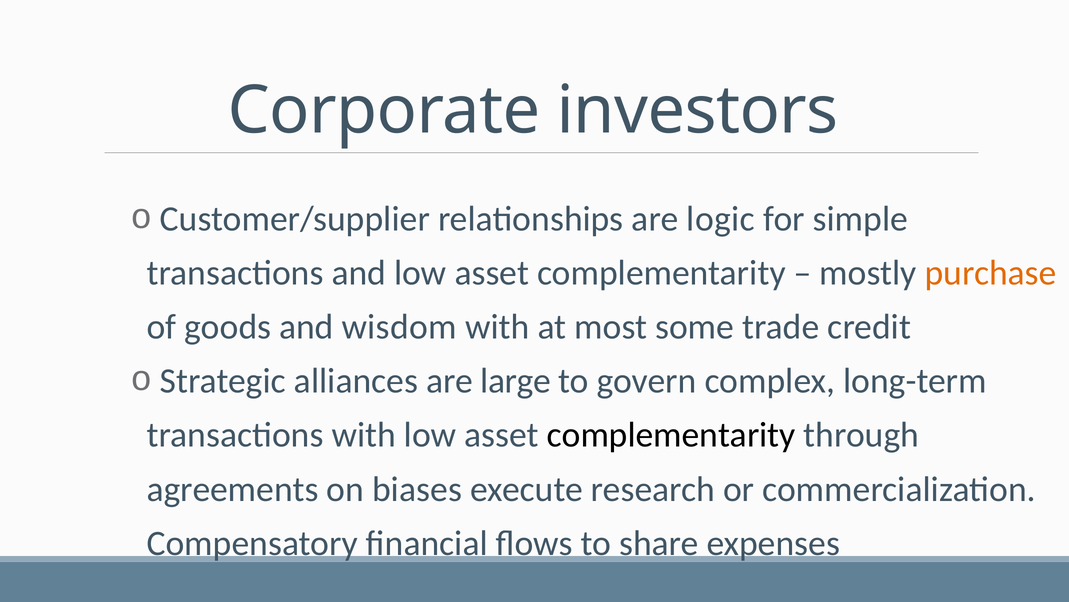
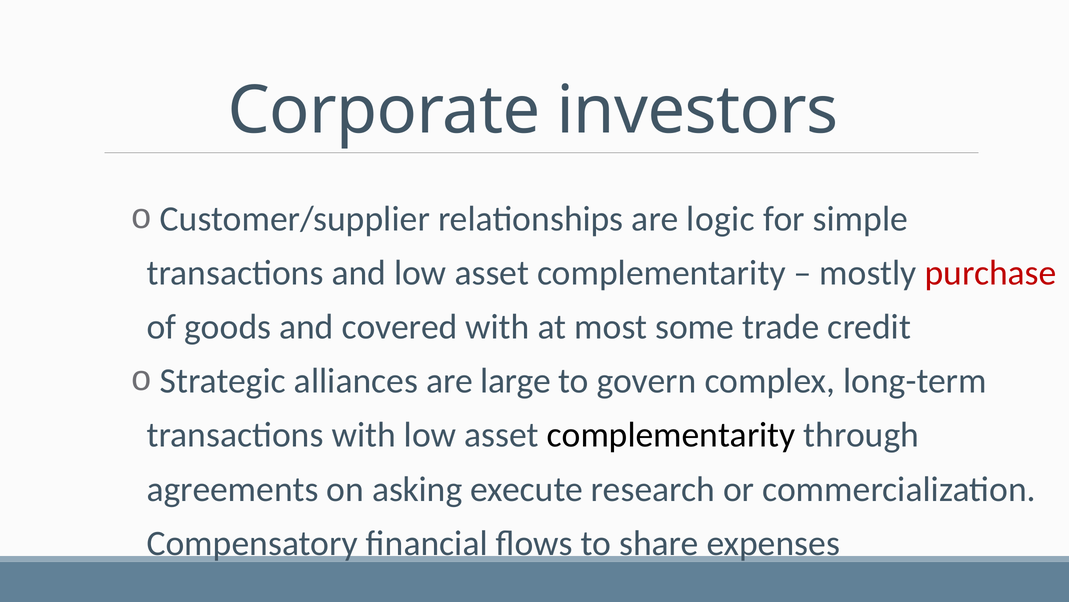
purchase colour: orange -> red (991, 273)
wisdom: wisdom -> covered (399, 327)
biases: biases -> asking (417, 489)
